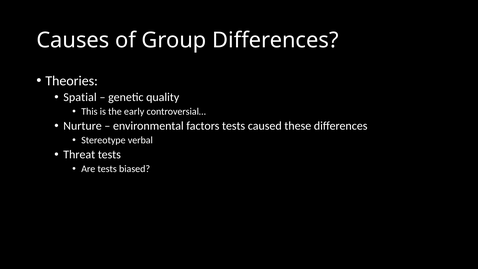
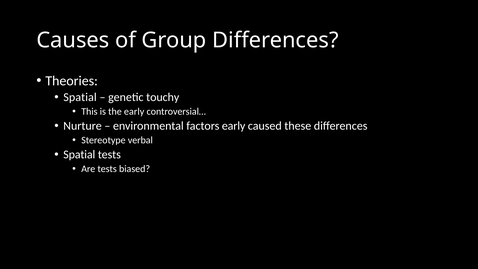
quality: quality -> touchy (163, 97)
factors tests: tests -> early (234, 126)
Threat: Threat -> Spatial (79, 155)
